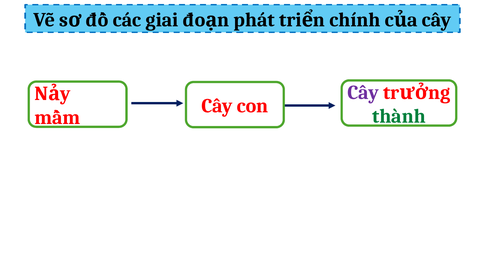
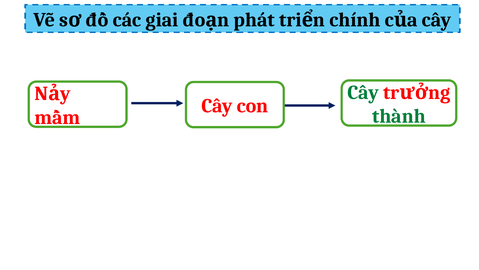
Cây colour: purple -> green (363, 92)
